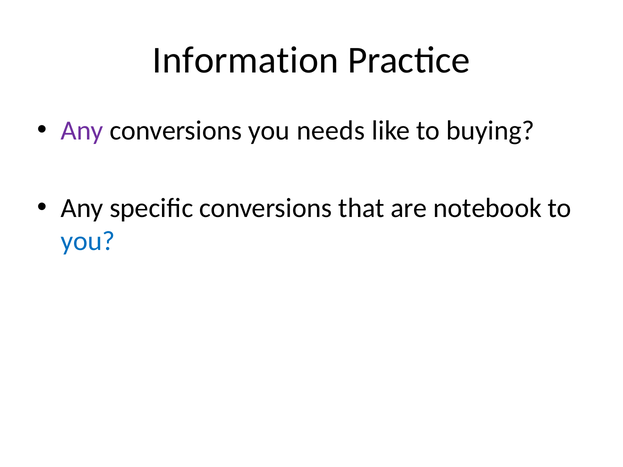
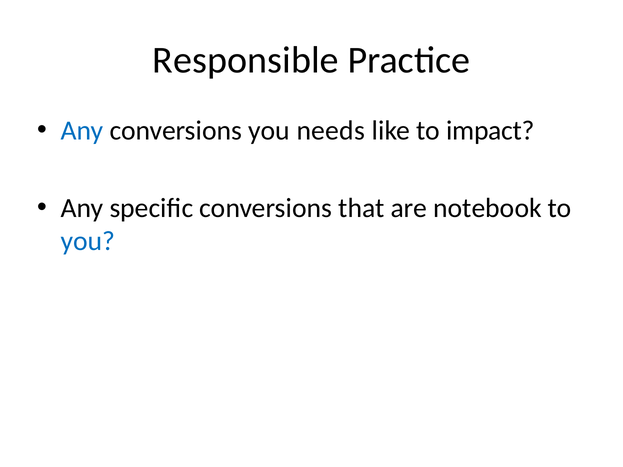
Information: Information -> Responsible (246, 60)
Any colour: purple -> blue (82, 131)
buying: buying -> impact (491, 131)
